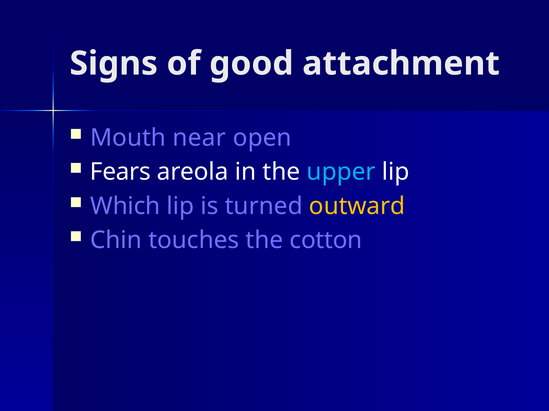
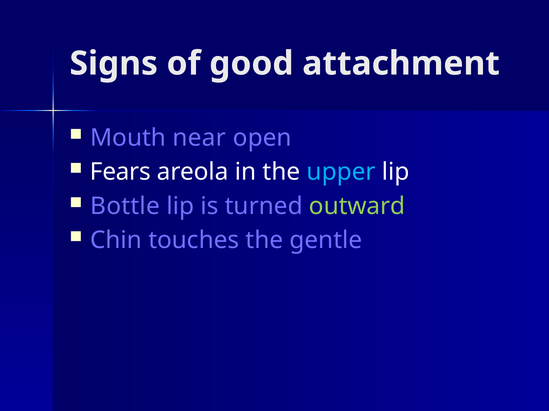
Which: Which -> Bottle (125, 206)
outward colour: yellow -> light green (357, 206)
cotton: cotton -> gentle (326, 241)
